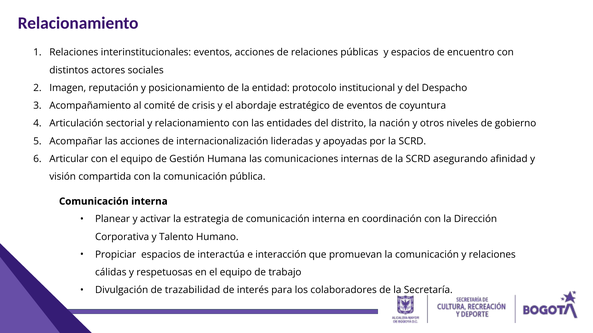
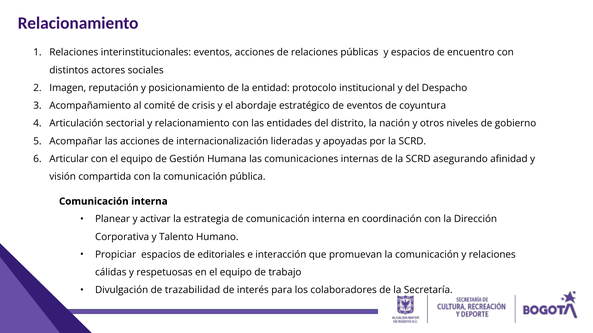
interactúa: interactúa -> editoriales (221, 255)
